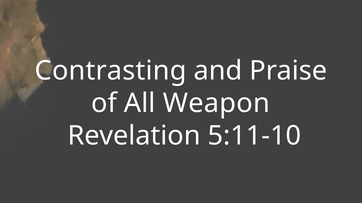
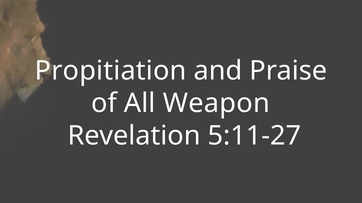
Contrasting: Contrasting -> Propitiation (111, 71)
5:11-10: 5:11-10 -> 5:11-27 (254, 136)
